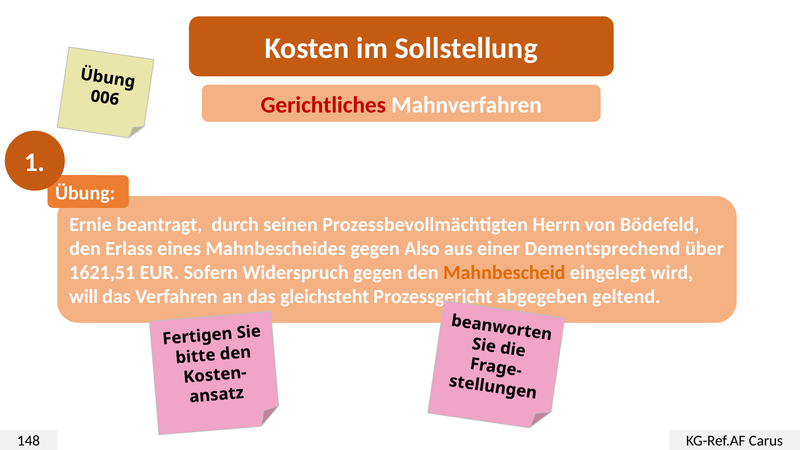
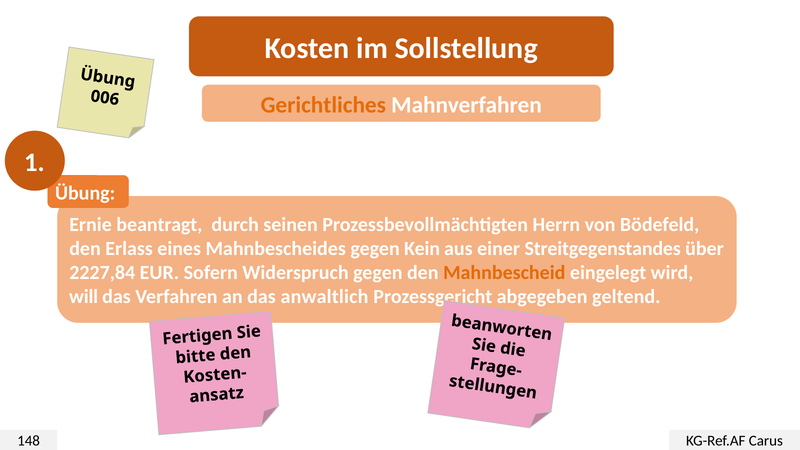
Gerichtliches colour: red -> orange (323, 105)
Also: Also -> Kein (422, 249)
Dementsprechend: Dementsprechend -> Streitgegenstandes (603, 249)
1621,51: 1621,51 -> 2227,84 (102, 273)
gleichsteht: gleichsteht -> anwaltlich (325, 297)
